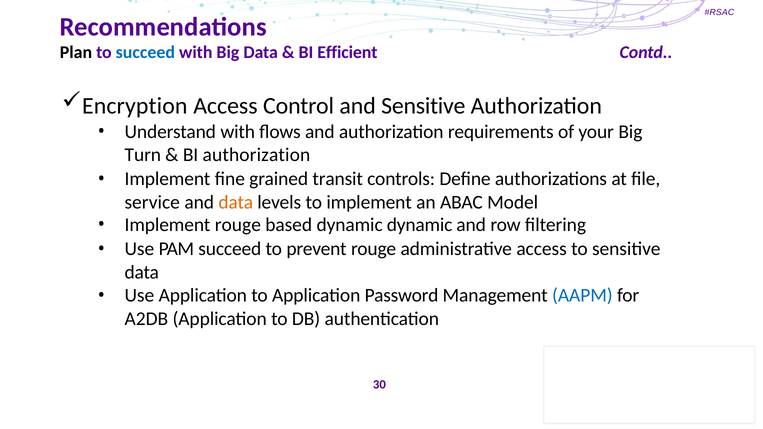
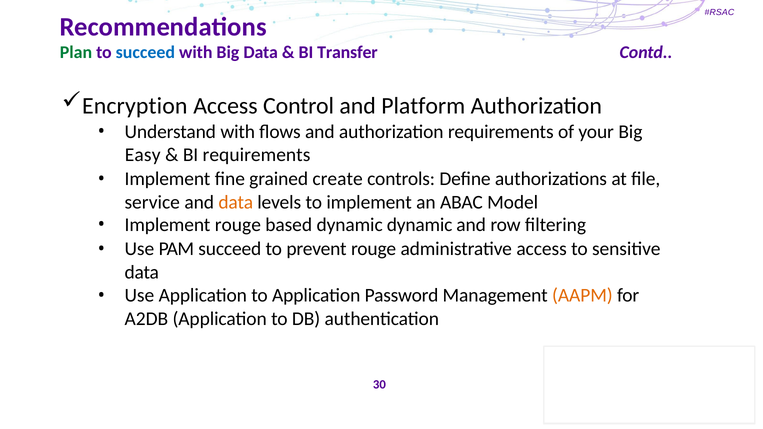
Plan colour: black -> green (76, 52)
Efficient: Efficient -> Transfer (347, 52)
and Sensitive: Sensitive -> Platform (423, 106)
Turn: Turn -> Easy (143, 155)
BI authorization: authorization -> requirements (256, 155)
transit: transit -> create (338, 179)
AAPM colour: blue -> orange (582, 296)
